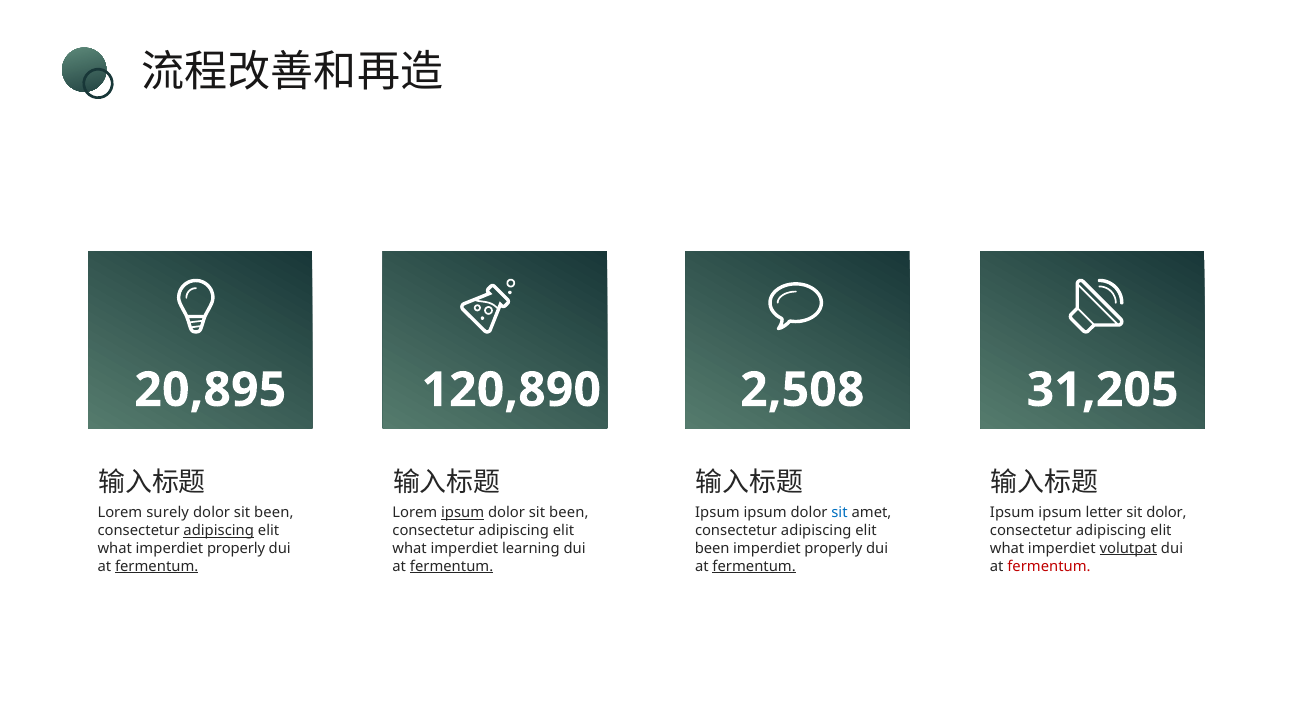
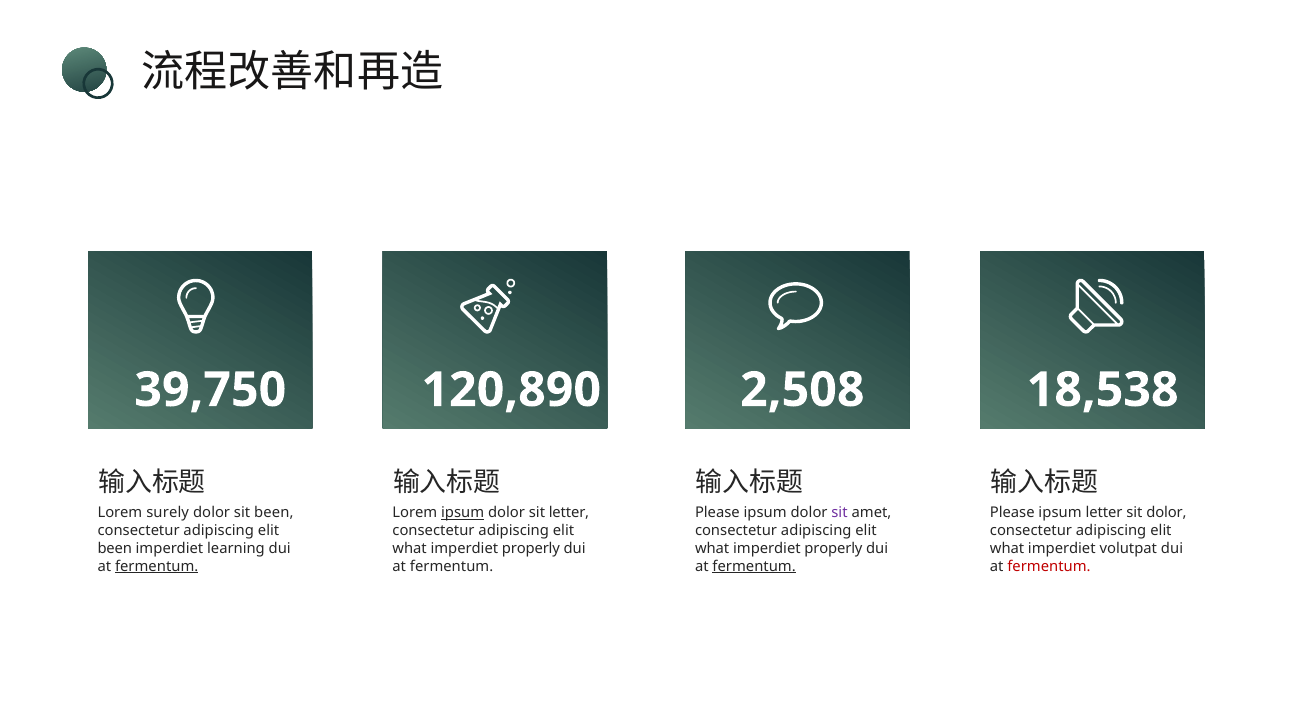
20,895: 20,895 -> 39,750 (210, 390)
31,205: 31,205 -> 18,538 (1103, 390)
been: been -> letter (569, 513)
Ipsum: Ipsum -> Please (717, 513)
sit colour: blue -> purple (840, 513)
Ipsum: Ipsum -> Please (1012, 513)
adipiscing underline: present -> none (219, 531)
what: what -> been (115, 549)
properly: properly -> learning (236, 549)
learning: learning -> properly (531, 549)
been: been -> what (712, 549)
volutpat underline: present -> none (1128, 549)
fermentum underline: present -> none (452, 566)
